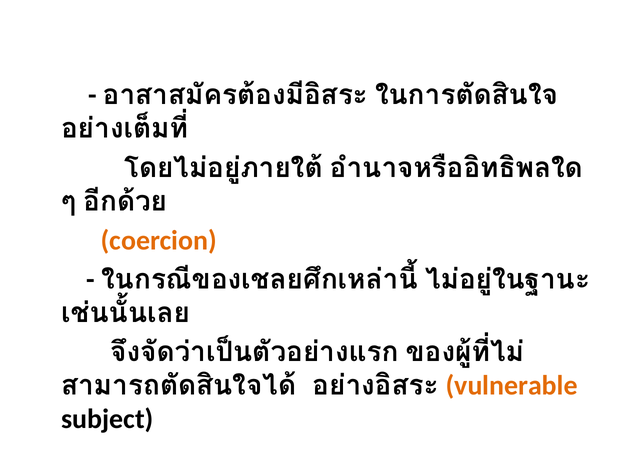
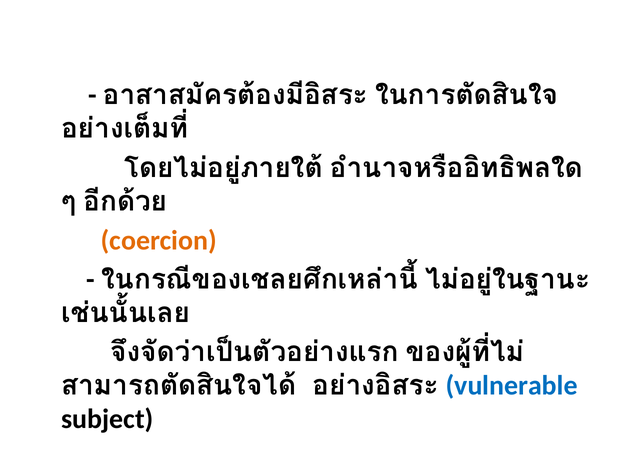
vulnerable colour: orange -> blue (512, 386)
